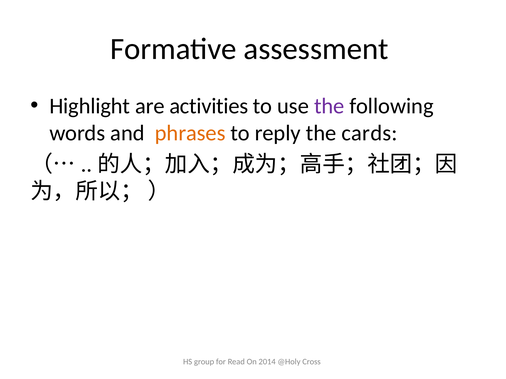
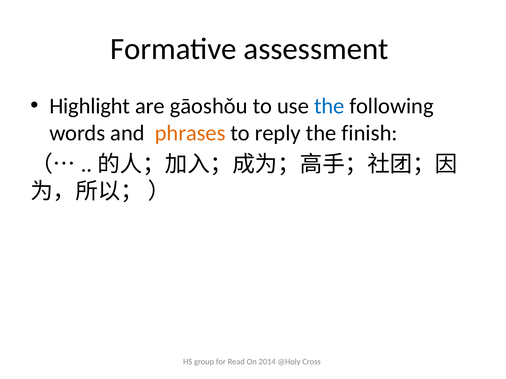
activities: activities -> gāoshǒu (209, 106)
the colour: purple -> blue (329, 106)
cards: cards -> finish (370, 133)
